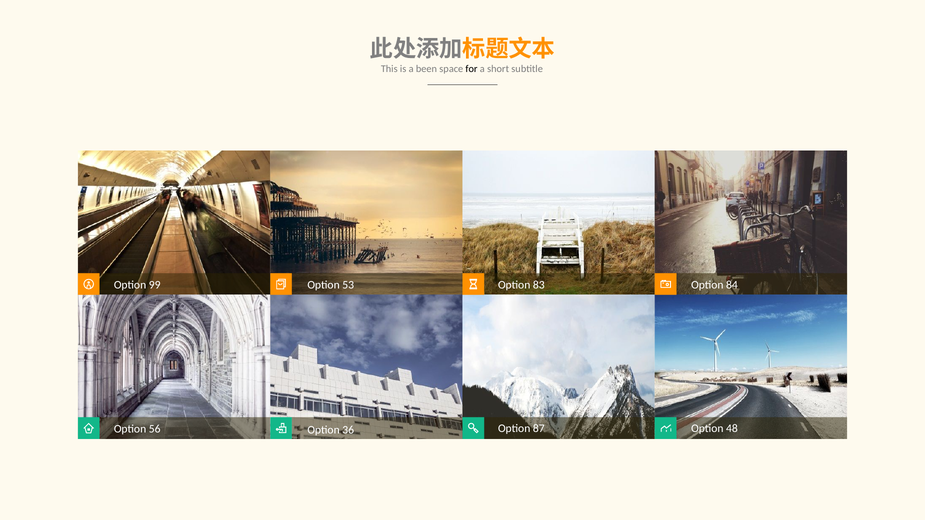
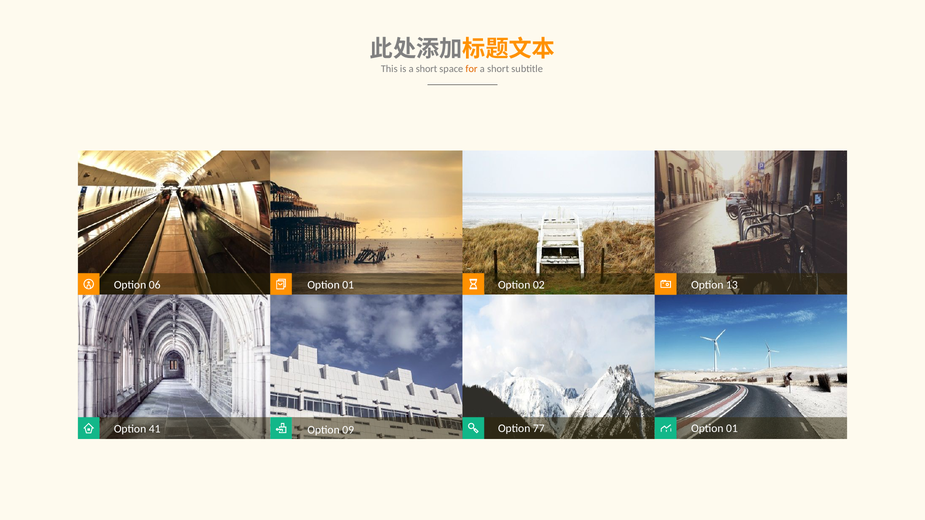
is a been: been -> short (427, 69)
for colour: black -> orange (472, 69)
99: 99 -> 06 (155, 285)
53: 53 -> 01 (348, 285)
83: 83 -> 02 (539, 285)
84: 84 -> 13 (732, 285)
48: 48 -> 01 (732, 429)
87: 87 -> 77 (539, 429)
56: 56 -> 41 (155, 429)
36: 36 -> 09 (348, 430)
